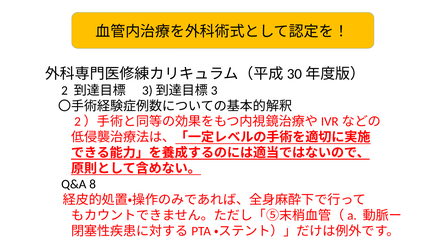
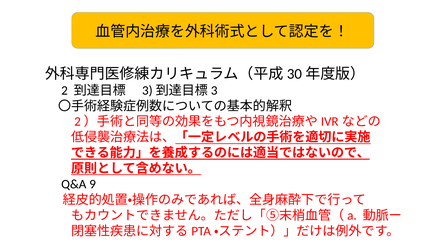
8: 8 -> 9 (93, 185)
